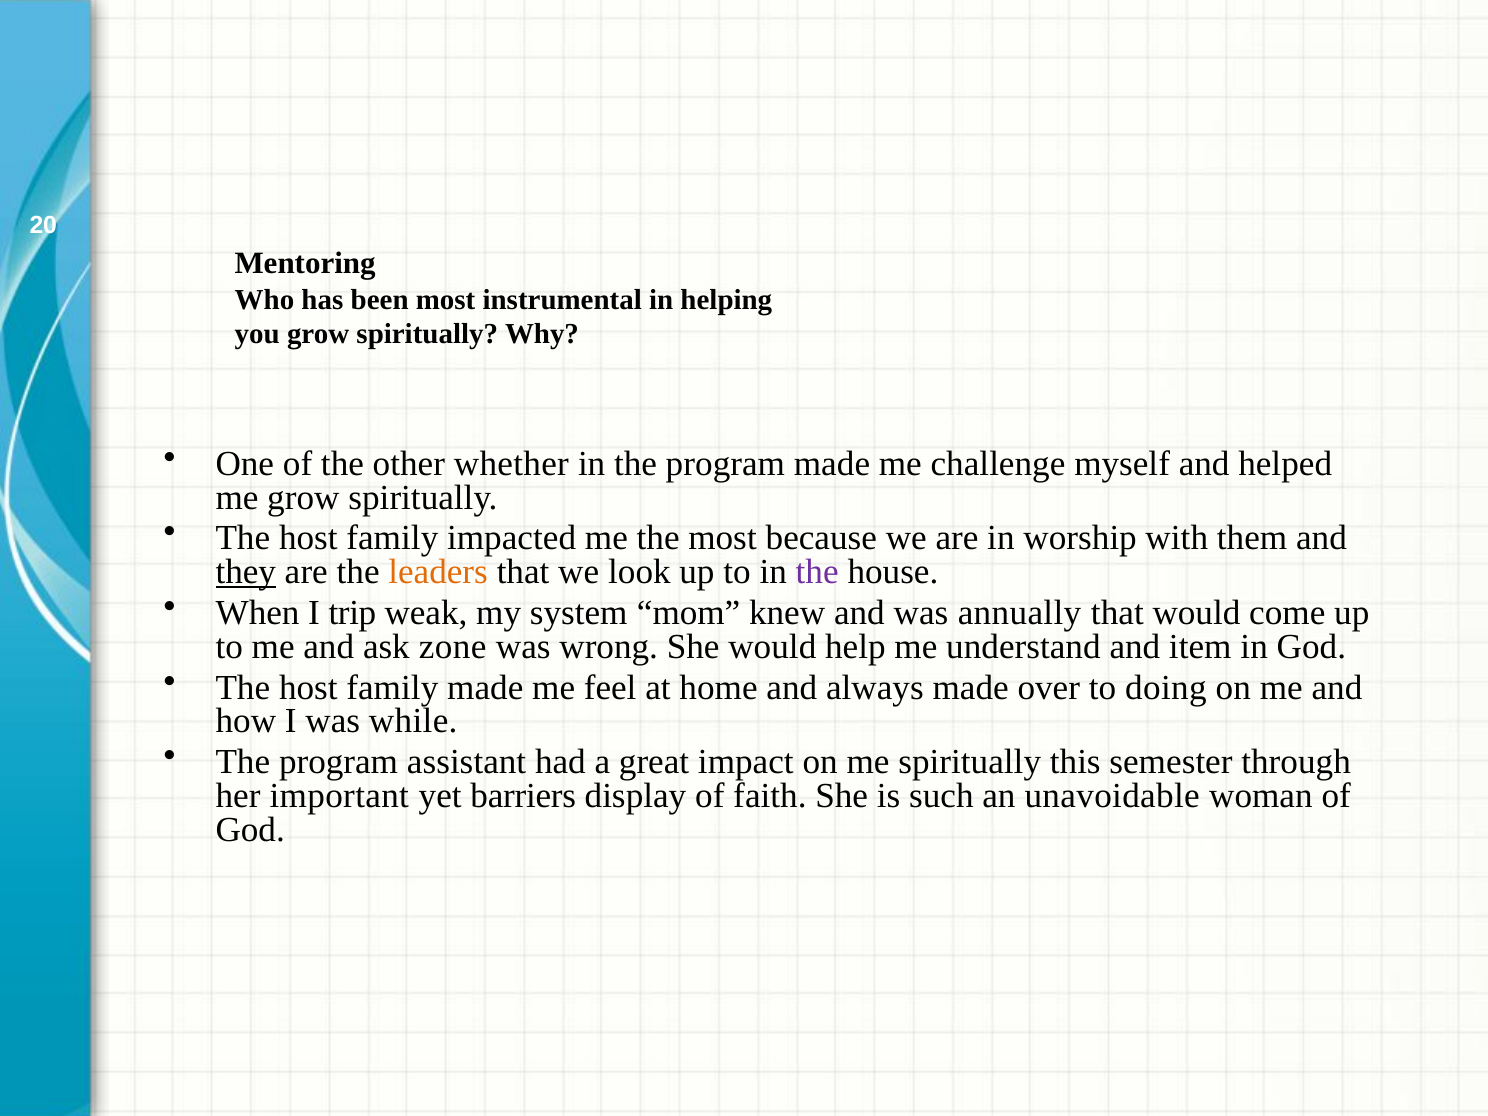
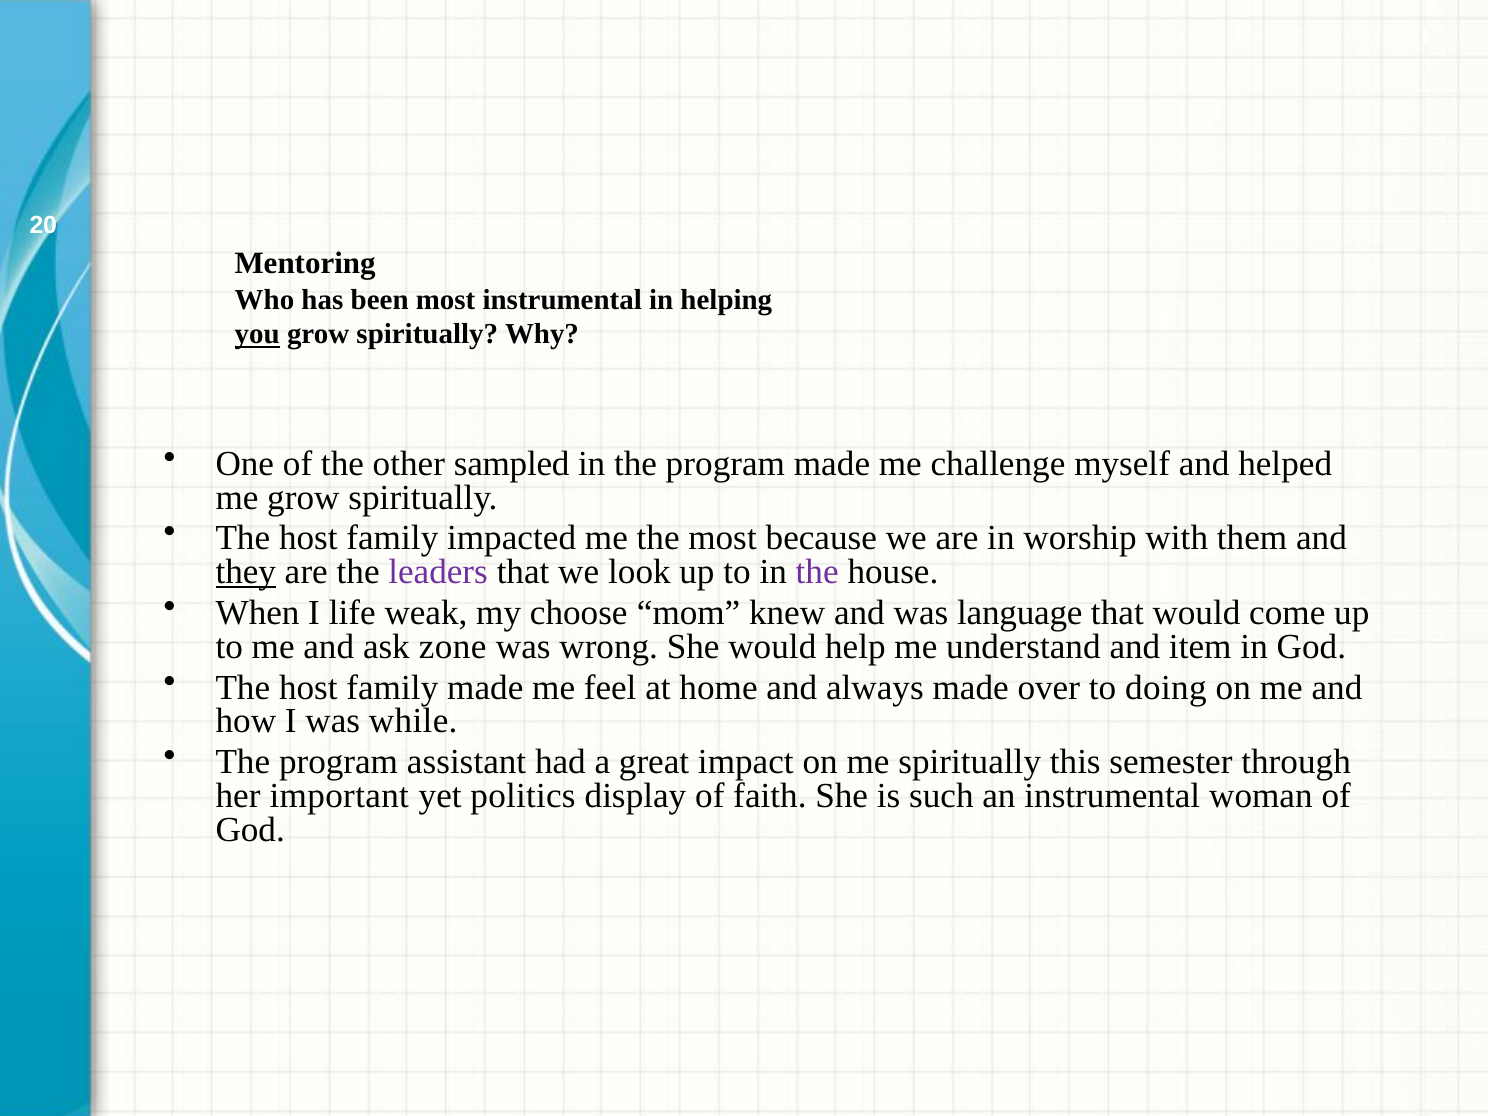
you underline: none -> present (257, 334)
whether: whether -> sampled (512, 464)
leaders colour: orange -> purple (438, 572)
trip: trip -> life (352, 613)
system: system -> choose (579, 613)
annually: annually -> language (1020, 613)
barriers: barriers -> politics (523, 796)
an unavoidable: unavoidable -> instrumental (1112, 796)
